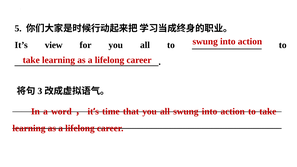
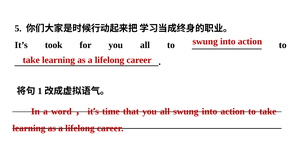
view: view -> took (54, 45)
3: 3 -> 1 (40, 91)
